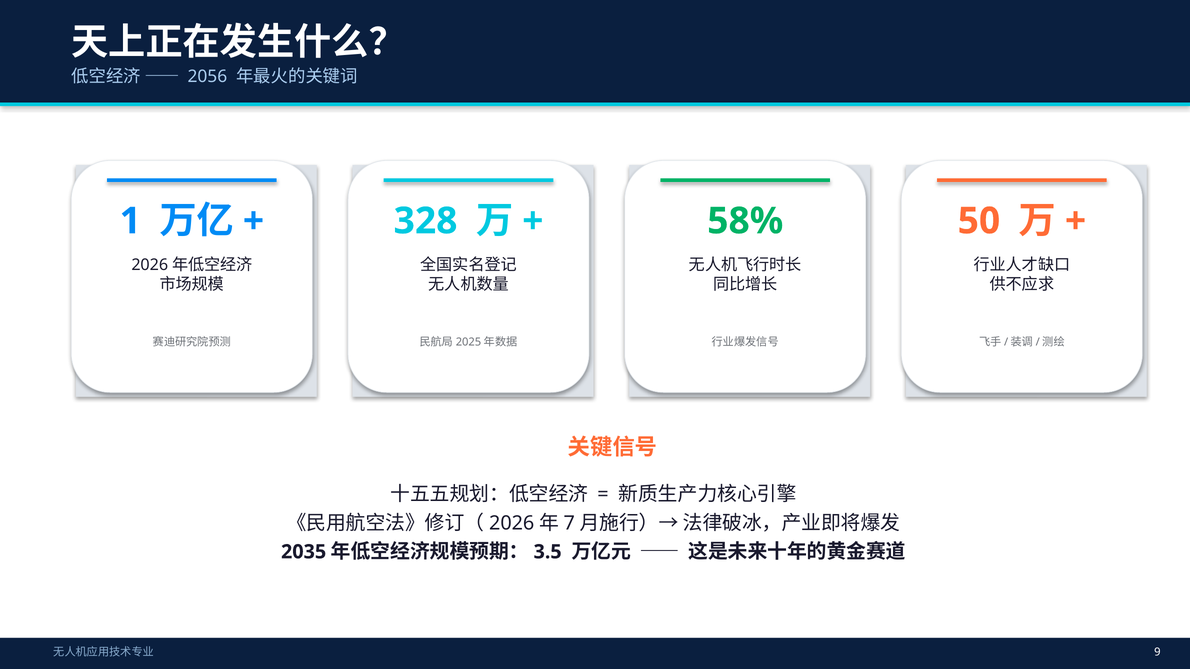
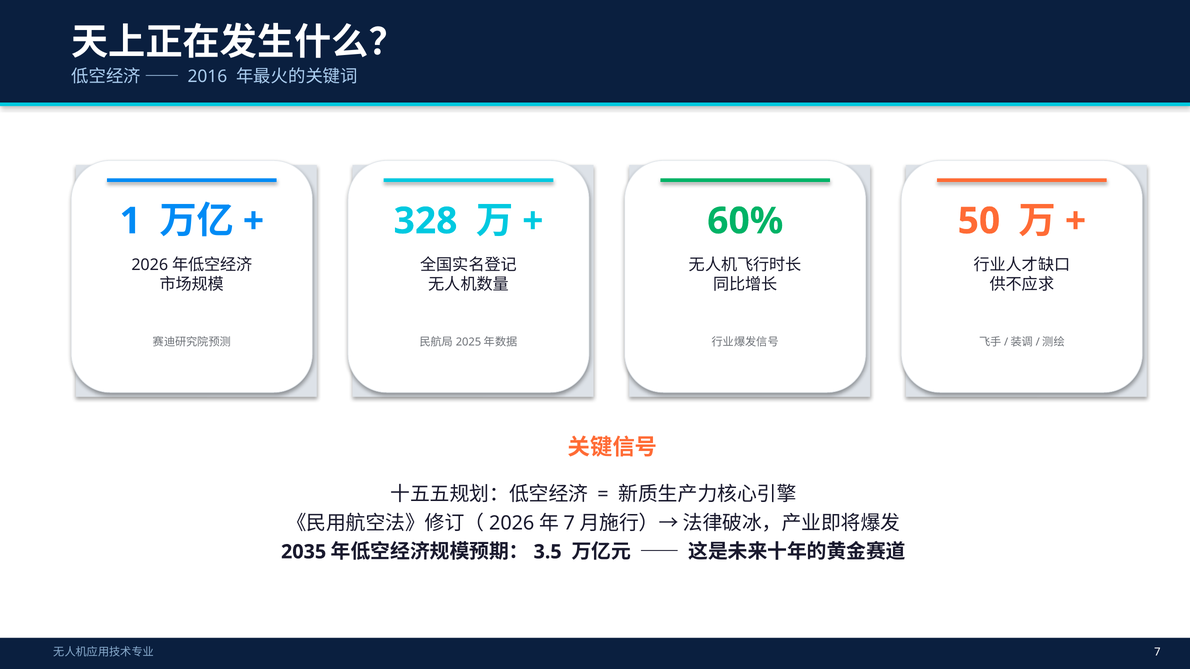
2056: 2056 -> 2016 (207, 77)
58%: 58% -> 60% (745, 221)
9: 9 -> 7 (1157, 653)
